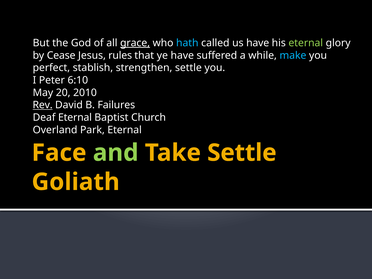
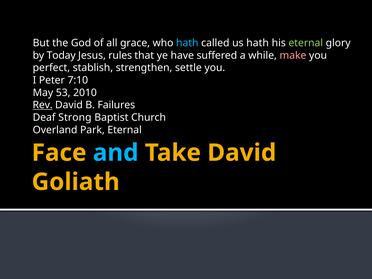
grace underline: present -> none (135, 43)
us have: have -> hath (258, 43)
Cease: Cease -> Today (61, 55)
make colour: light blue -> pink (293, 55)
6:10: 6:10 -> 7:10 (78, 80)
20: 20 -> 53 (63, 93)
Deaf Eternal: Eternal -> Strong (75, 118)
and colour: light green -> light blue (116, 153)
Take Settle: Settle -> David (242, 153)
